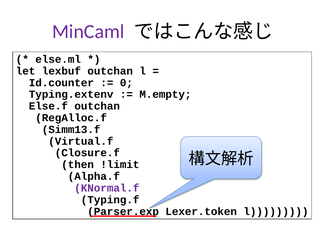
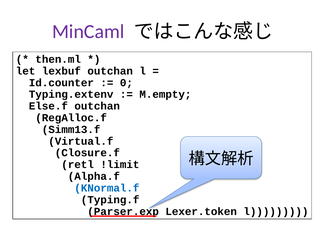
else.ml: else.ml -> then.ml (58, 59)
then: then -> retl (78, 164)
KNormal.f colour: purple -> blue (107, 188)
